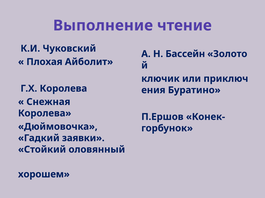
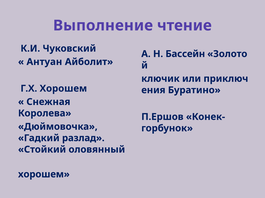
Плохая: Плохая -> Антуан (44, 62)
Г.Х Королева: Королева -> Хорошем (63, 89)
заявки: заявки -> разлад (83, 139)
